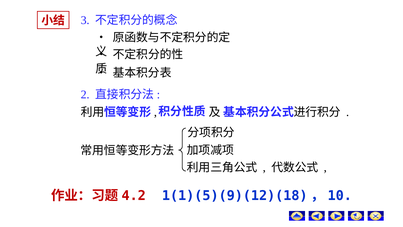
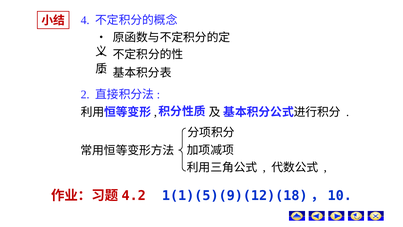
3: 3 -> 4 (85, 20)
